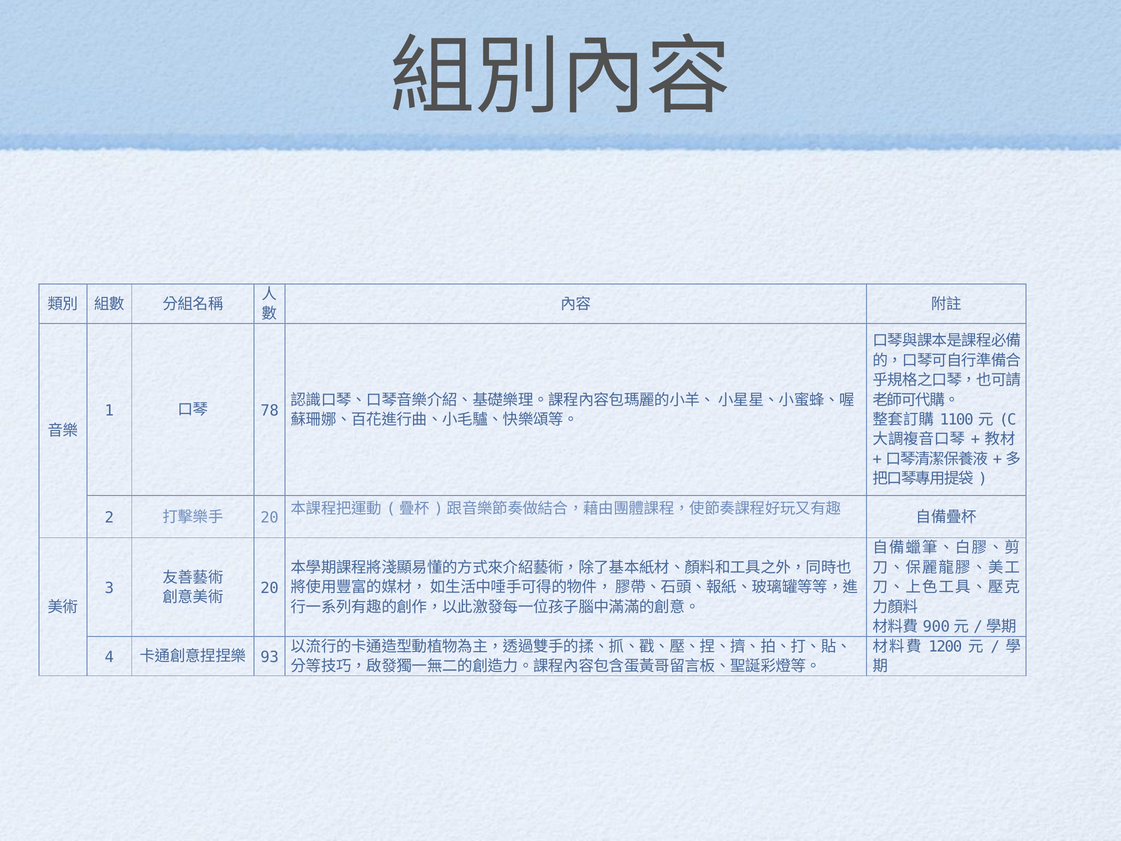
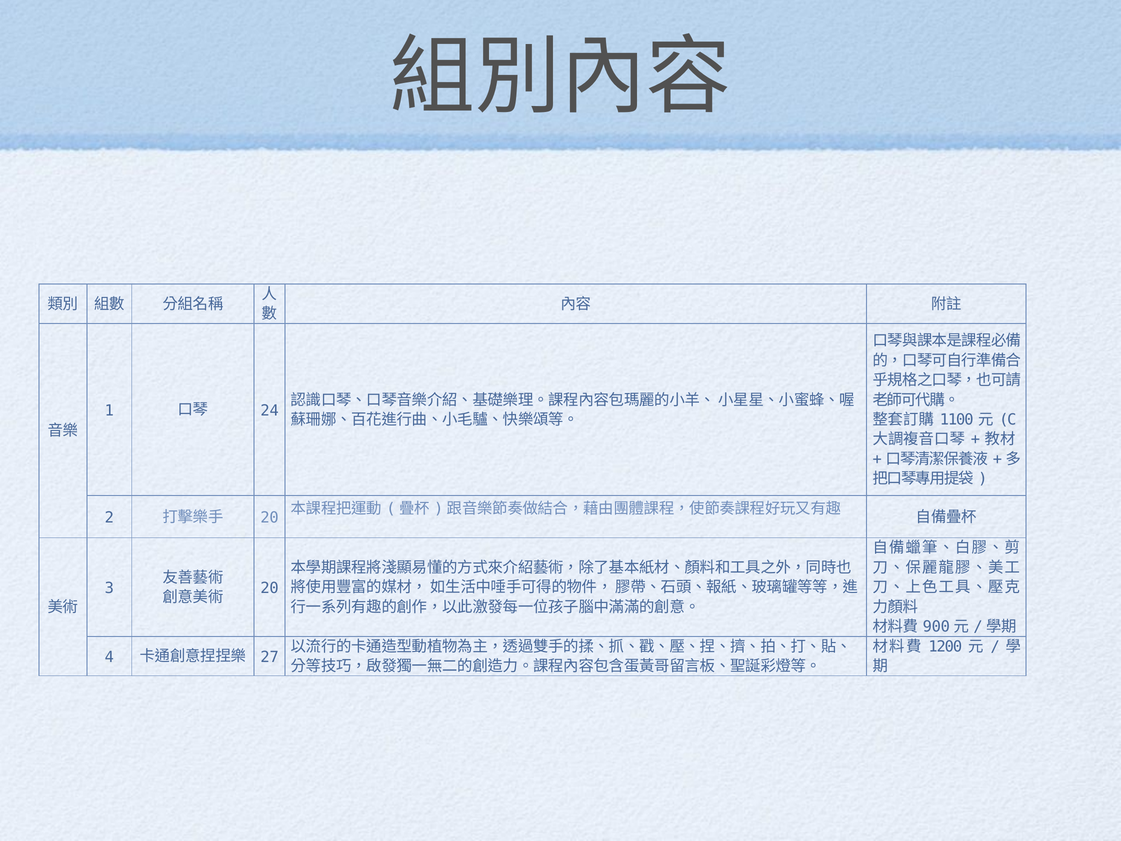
78: 78 -> 24 (270, 410)
93: 93 -> 27 (270, 657)
